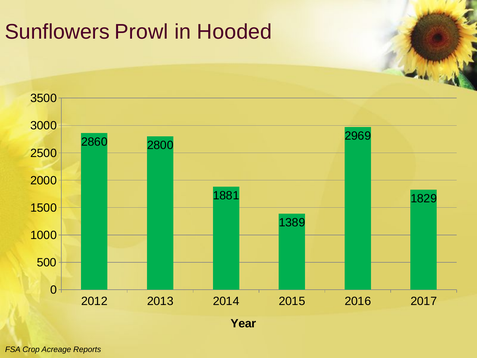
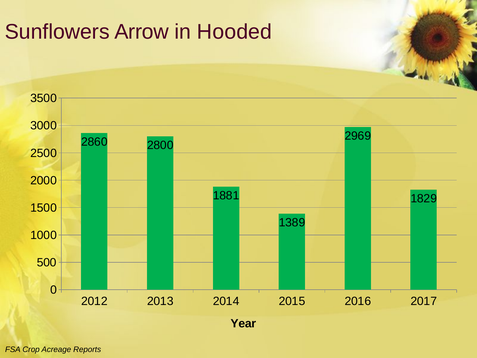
Prowl: Prowl -> Arrow (142, 32)
